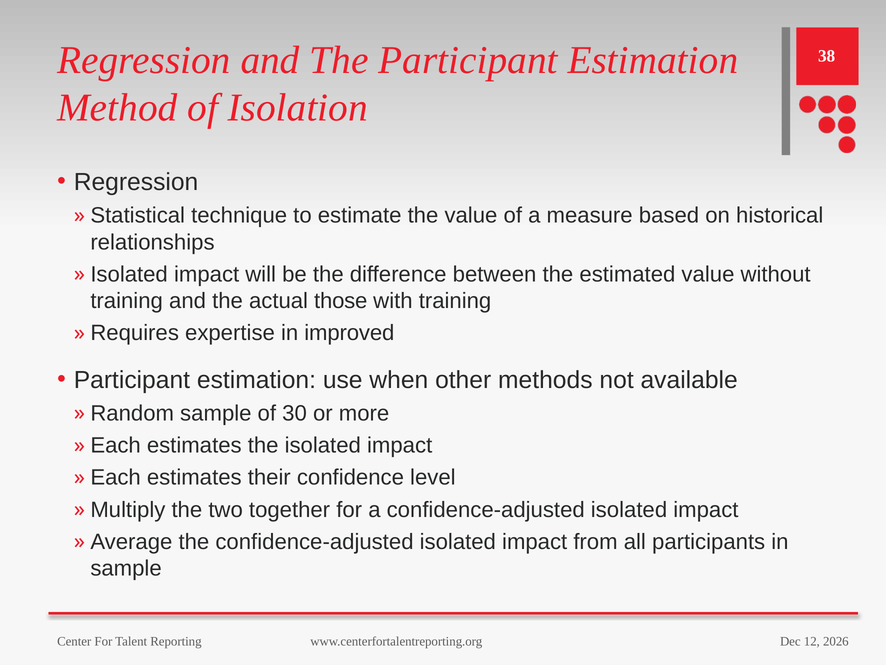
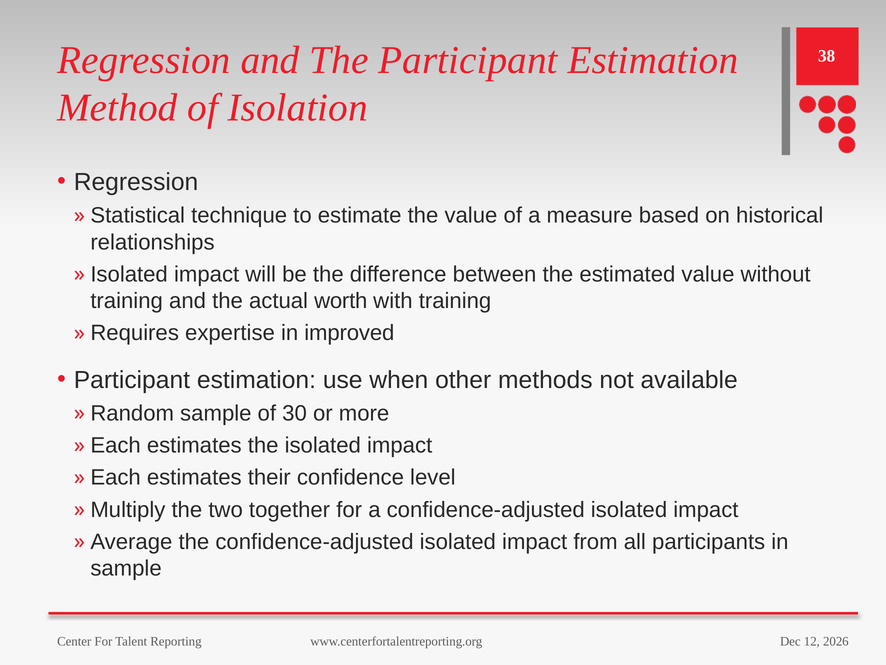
those: those -> worth (341, 301)
